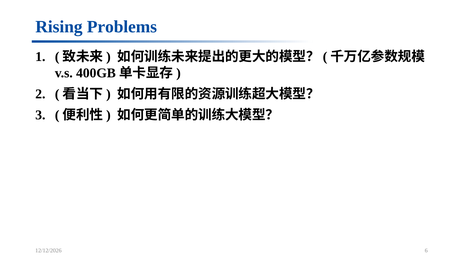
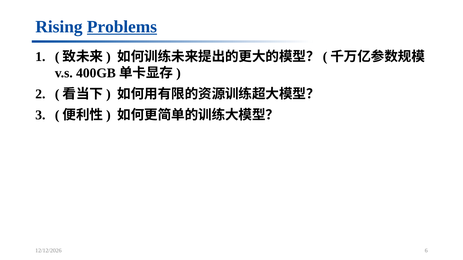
Problems underline: none -> present (122, 27)
